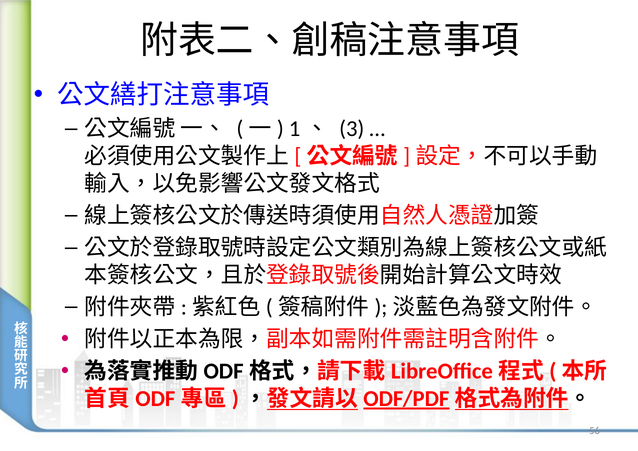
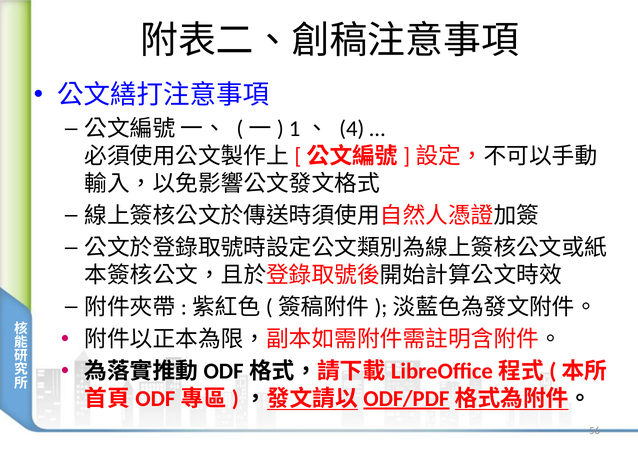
3: 3 -> 4 (352, 129)
